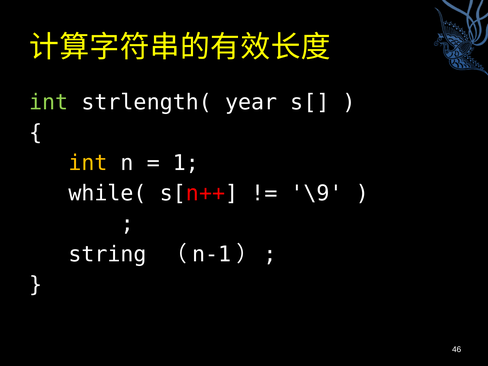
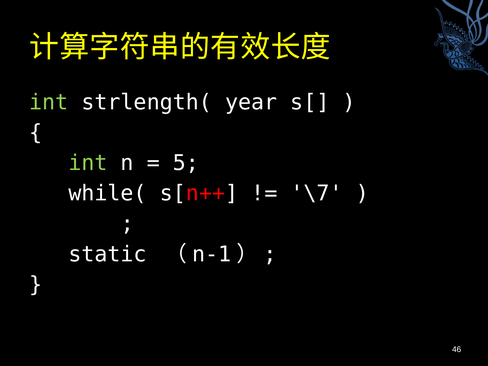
int colour: yellow -> light green (88, 163)
1: 1 -> 5 (186, 163)
\9: \9 -> \7 (317, 193)
string: string -> static (108, 254)
